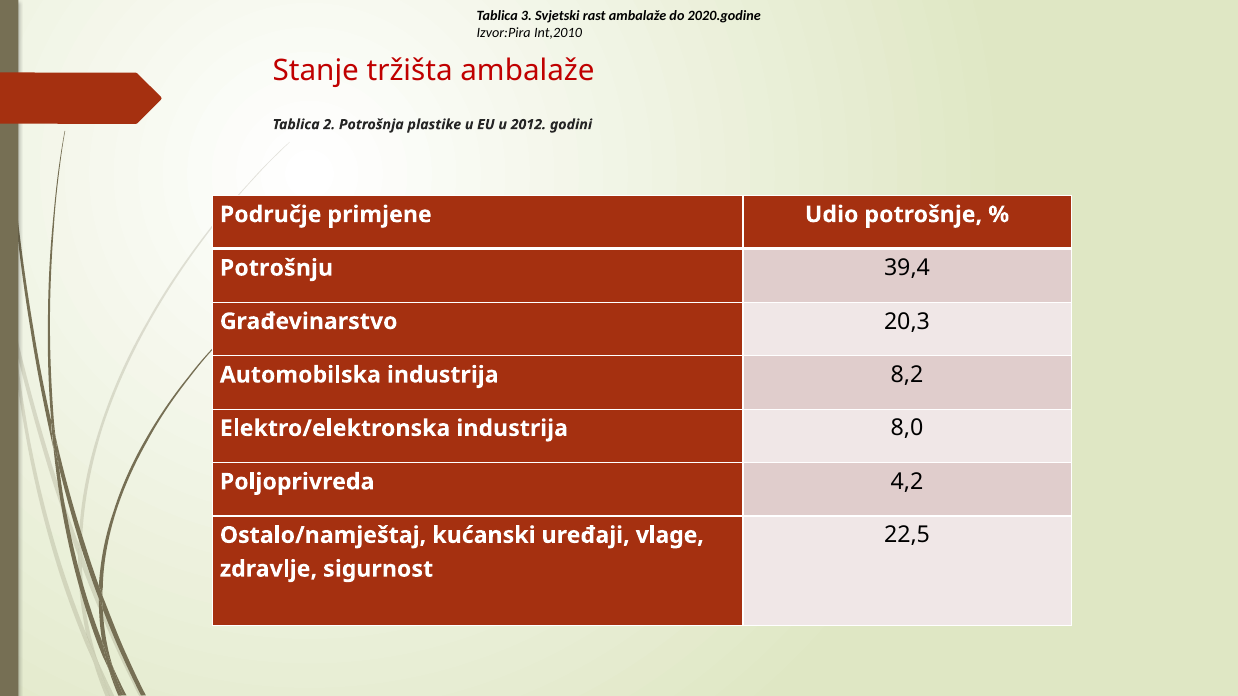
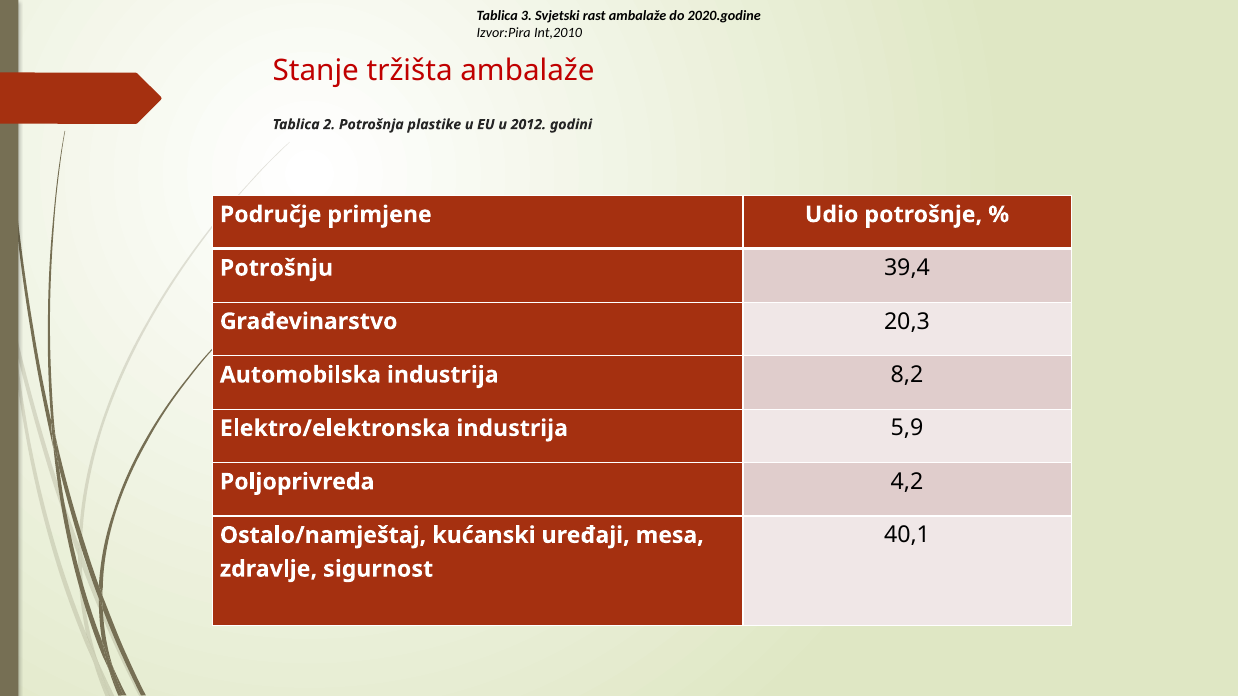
8,0: 8,0 -> 5,9 (907, 429)
22,5: 22,5 -> 40,1 (907, 536)
vlage: vlage -> mesa (670, 536)
